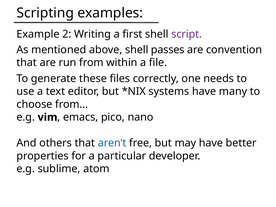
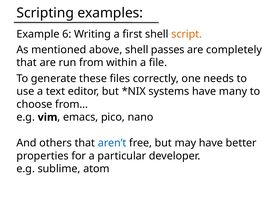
2: 2 -> 6 (67, 34)
script colour: purple -> orange (187, 34)
convention: convention -> completely (234, 50)
